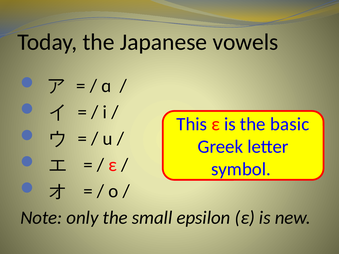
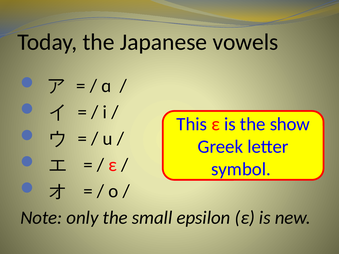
basic: basic -> show (290, 124)
